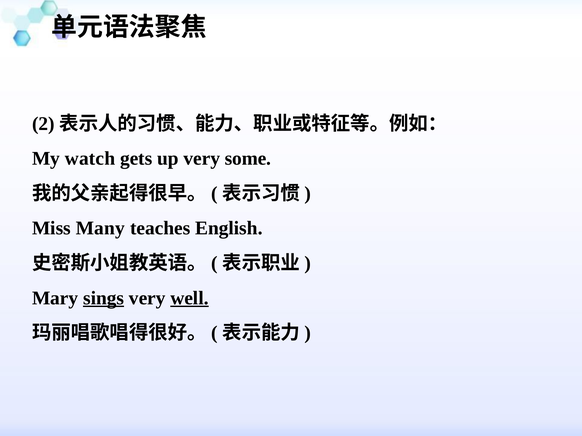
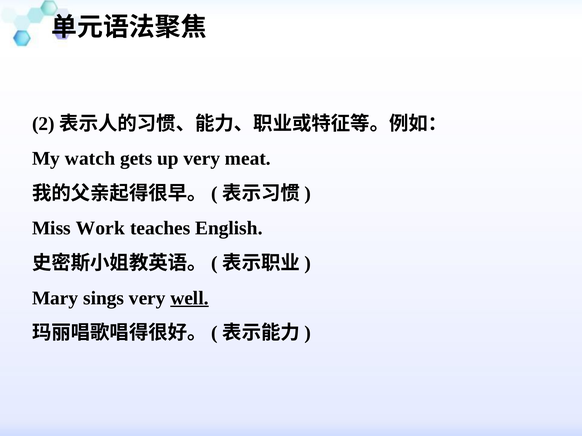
some: some -> meat (248, 159)
Many: Many -> Work (100, 229)
sings underline: present -> none (104, 298)
